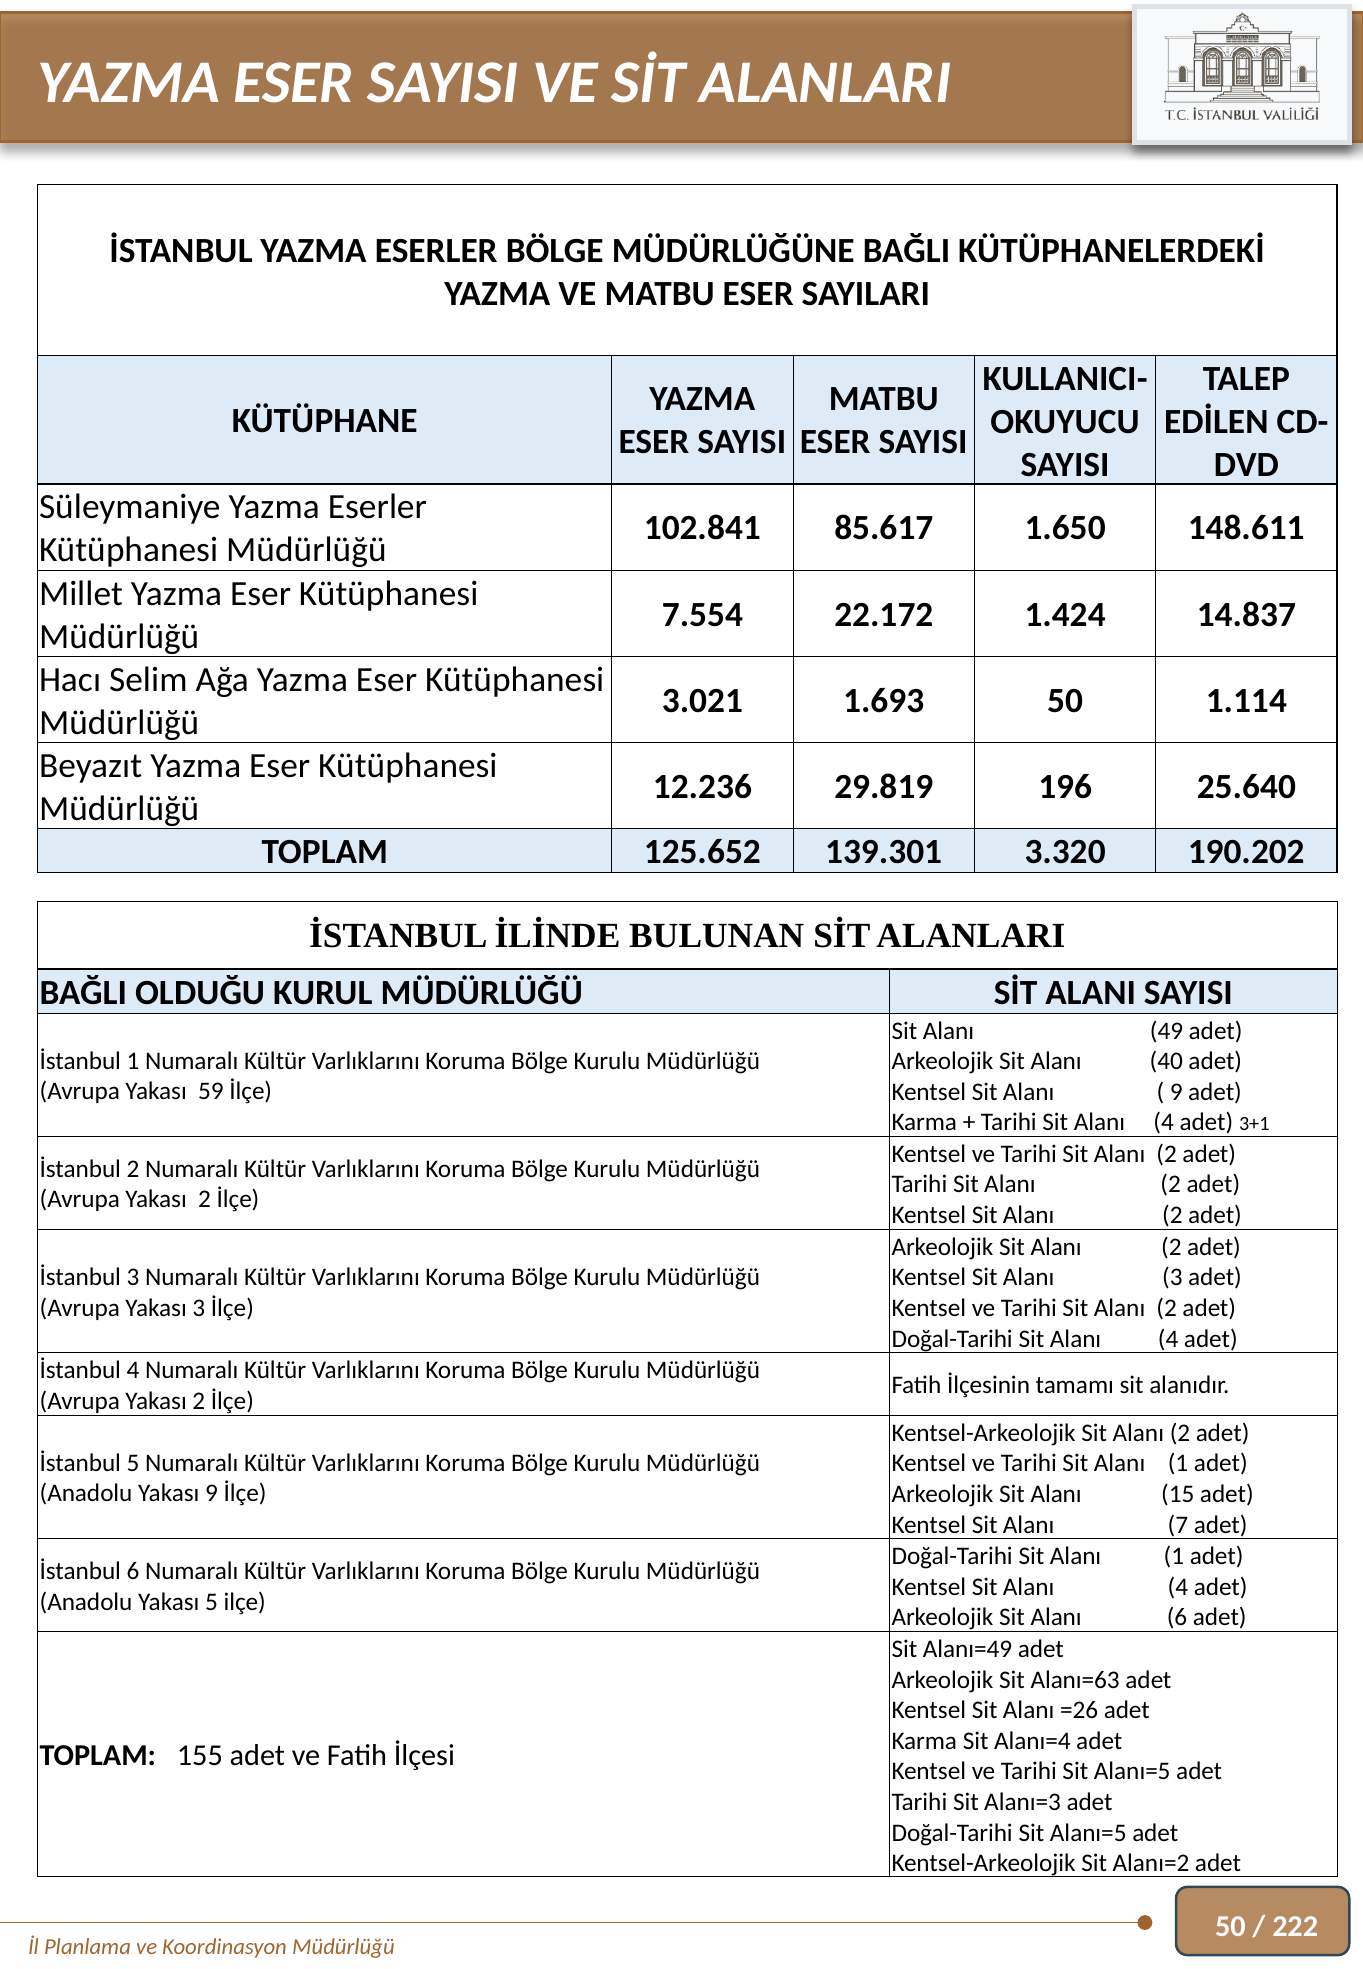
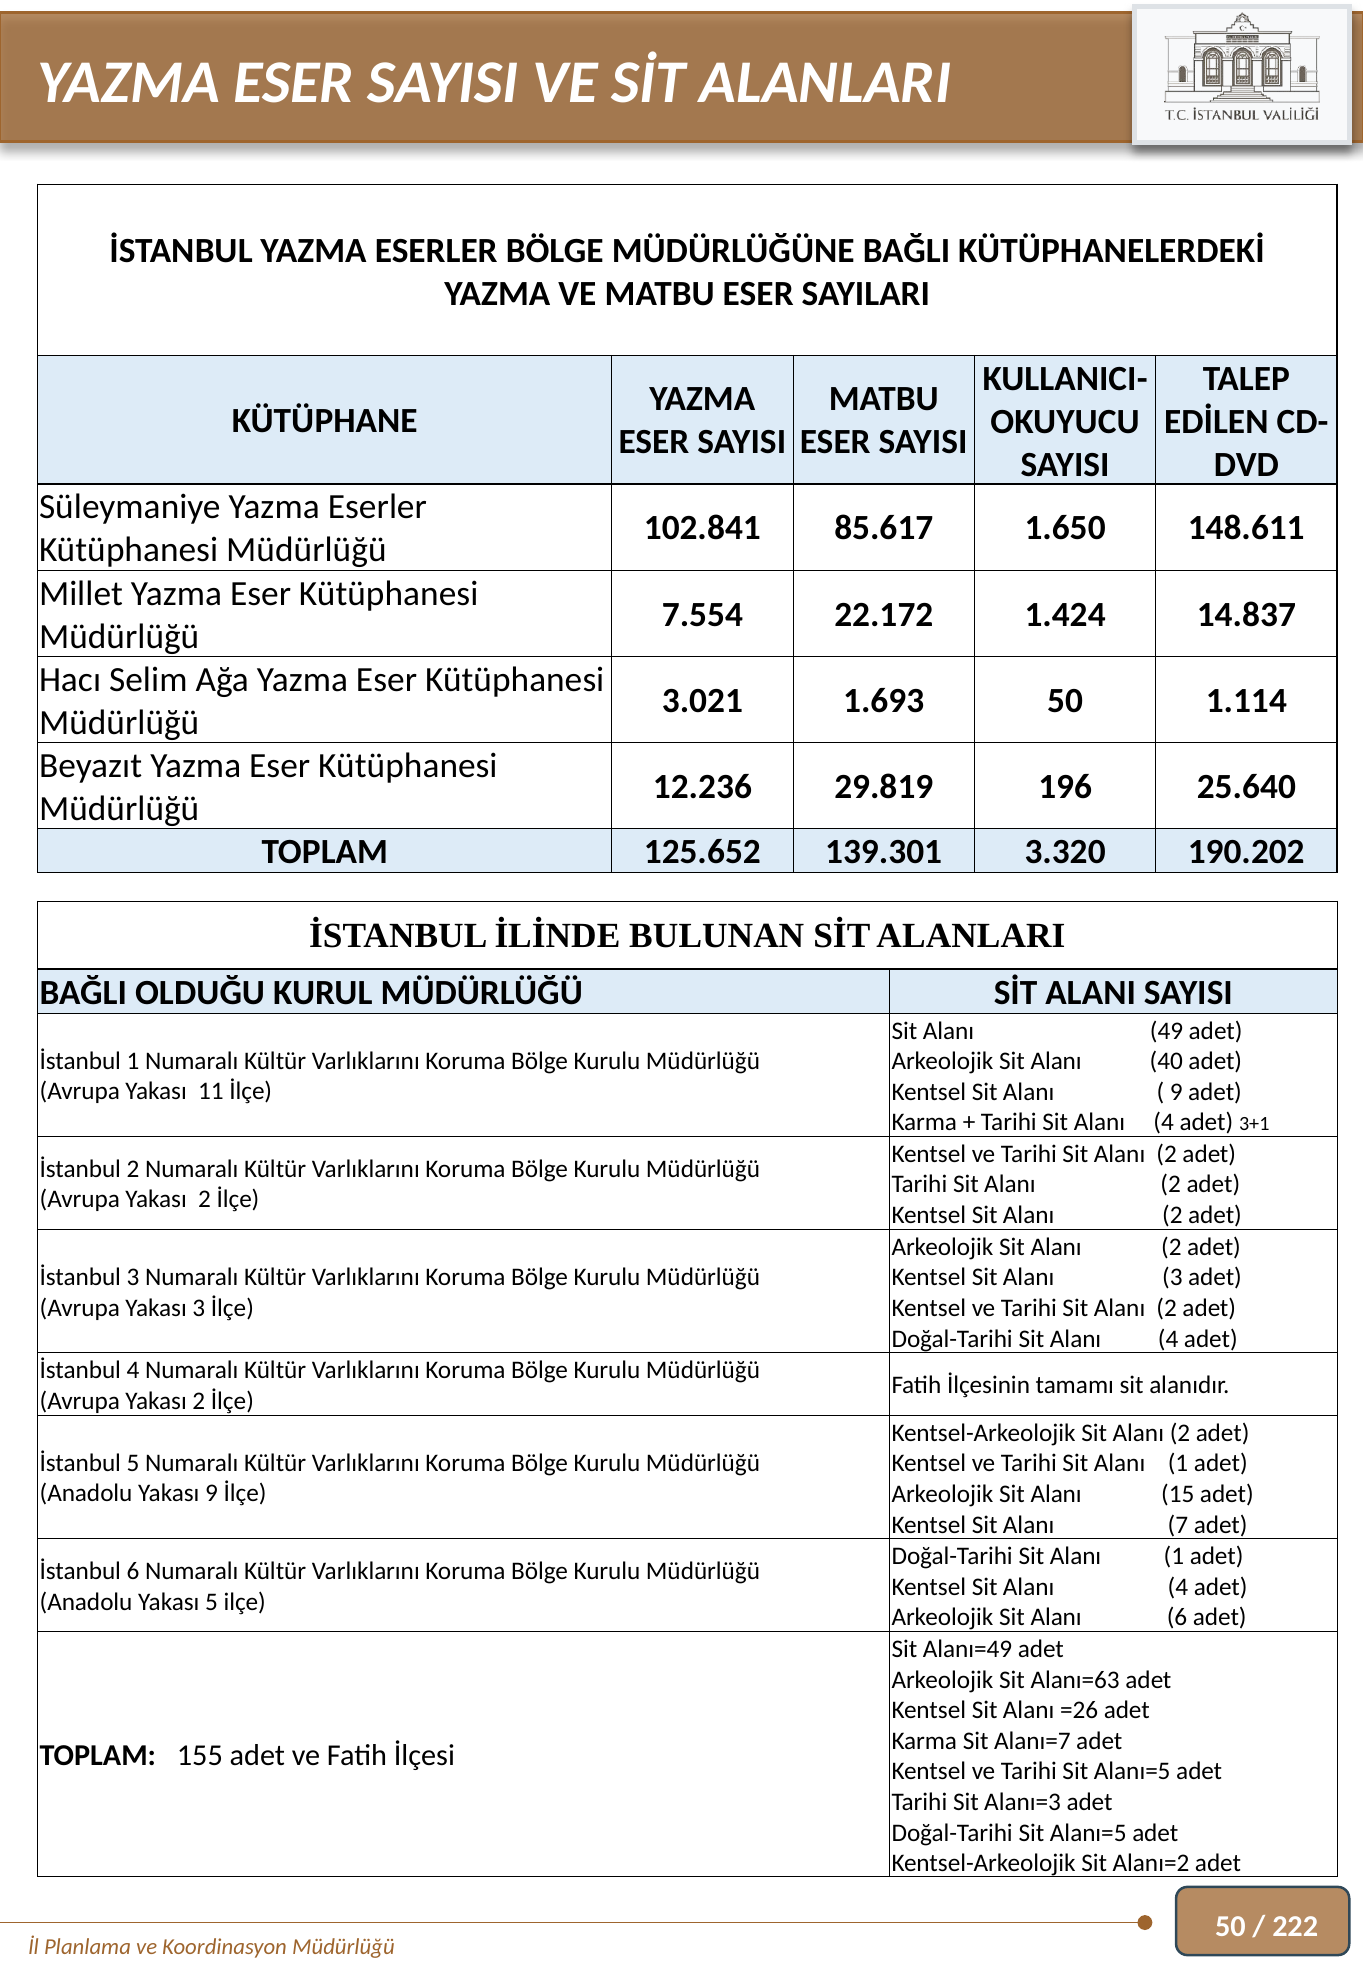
59: 59 -> 11 (211, 1091)
Alanı=4: Alanı=4 -> Alanı=7 (1032, 1741)
